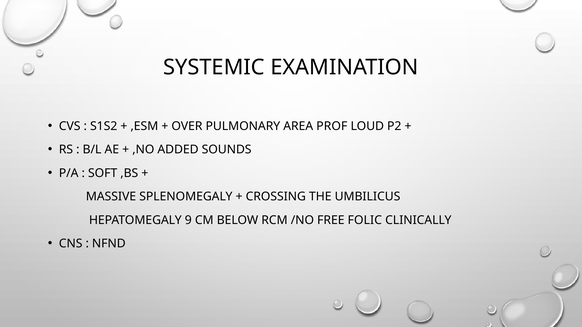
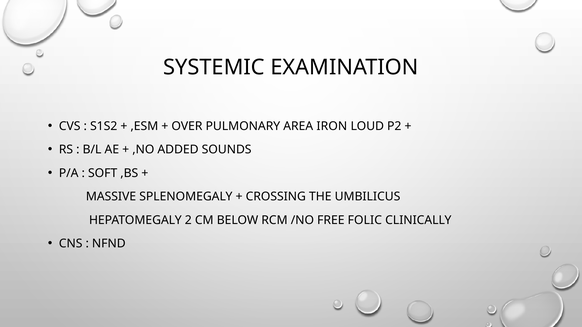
PROF: PROF -> IRON (332, 126)
9: 9 -> 2 (188, 220)
